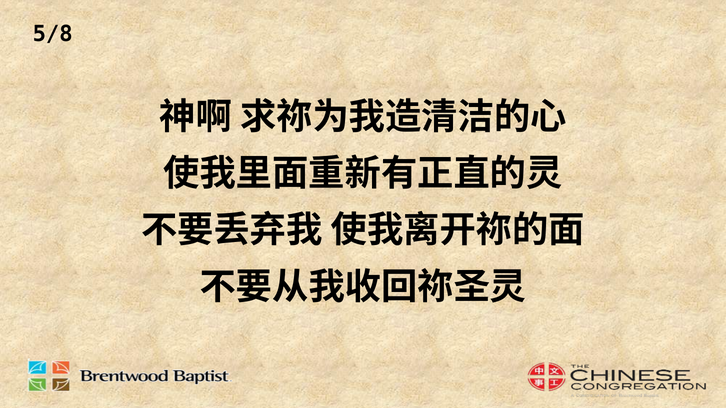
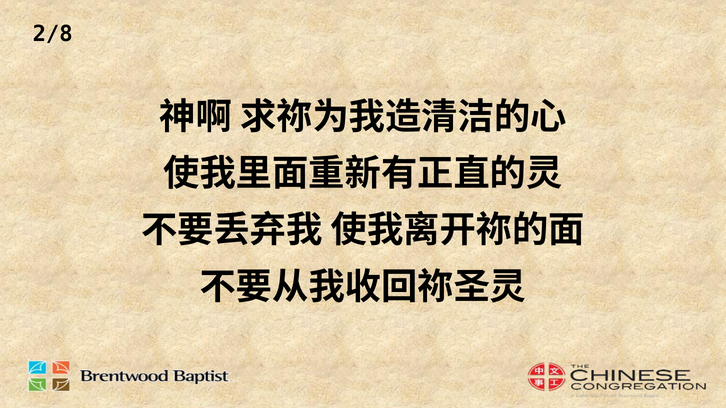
5/8: 5/8 -> 2/8 (53, 34)
